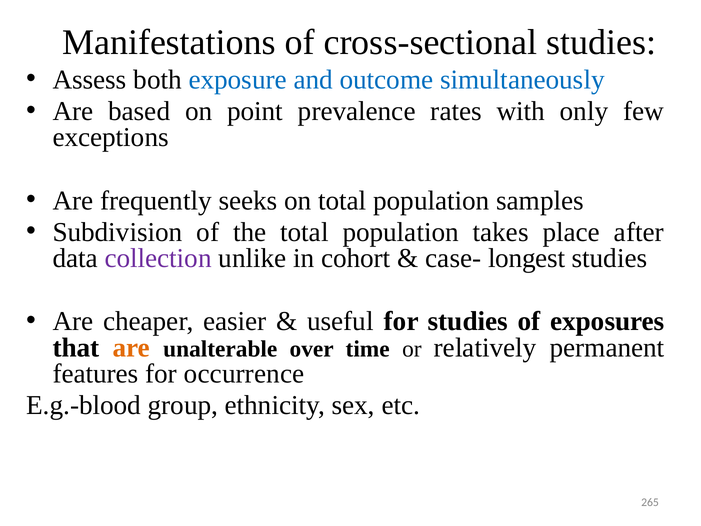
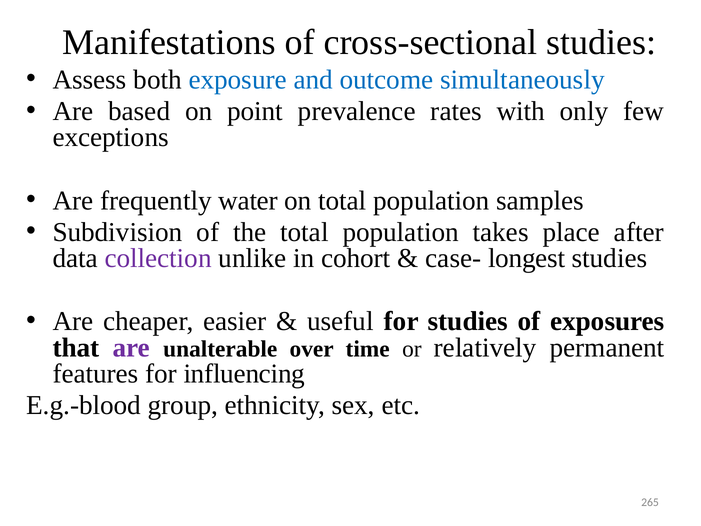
seeks: seeks -> water (248, 200)
are colour: orange -> purple (131, 347)
occurrence: occurrence -> influencing (244, 374)
